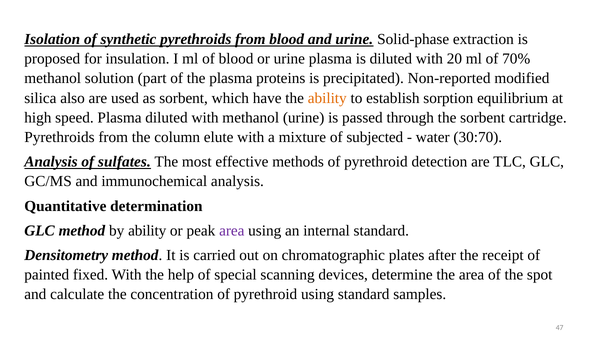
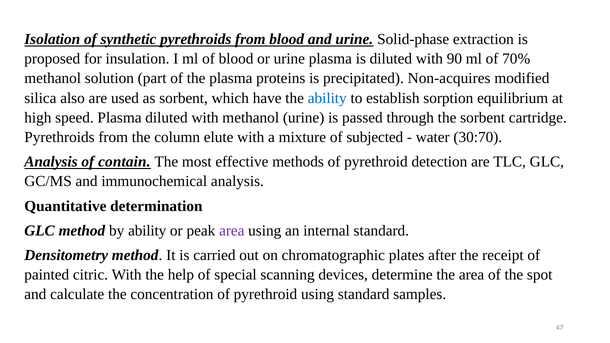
20: 20 -> 90 (454, 59)
Non-reported: Non-reported -> Non-acquires (449, 78)
ability colour: orange -> blue (327, 98)
sulfates: sulfates -> contain (124, 162)
fixed: fixed -> citric (91, 275)
